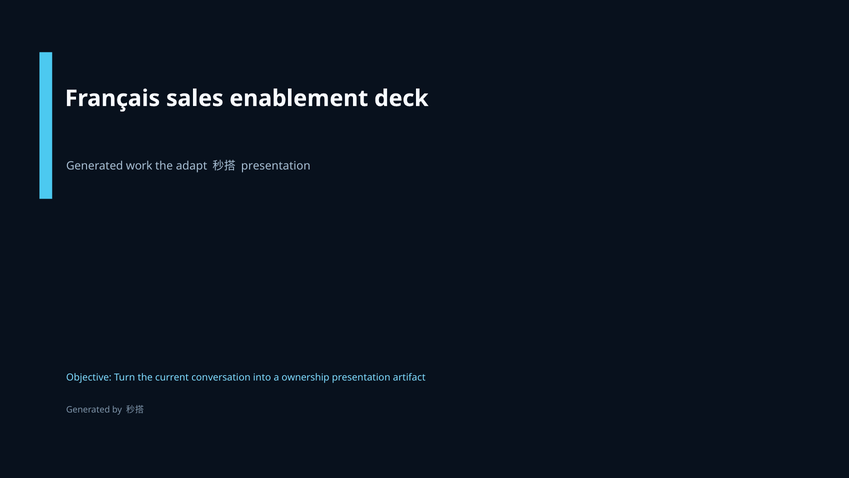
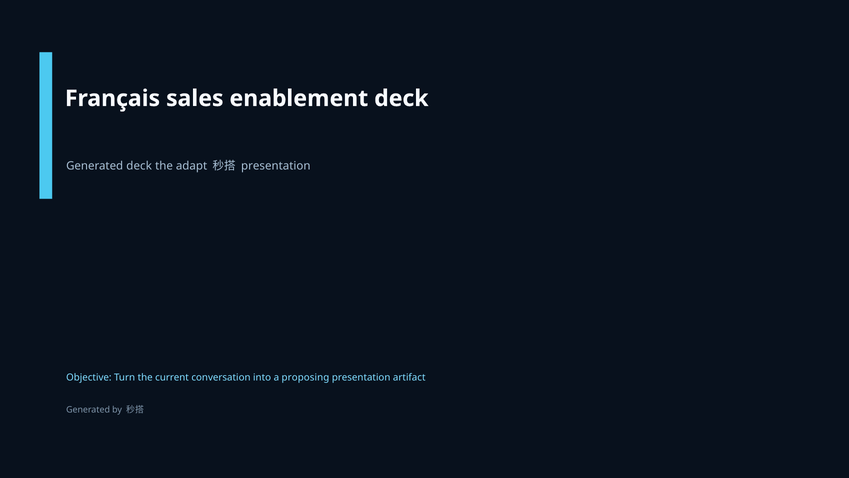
Generated work: work -> deck (139, 166)
ownership: ownership -> proposing (305, 377)
